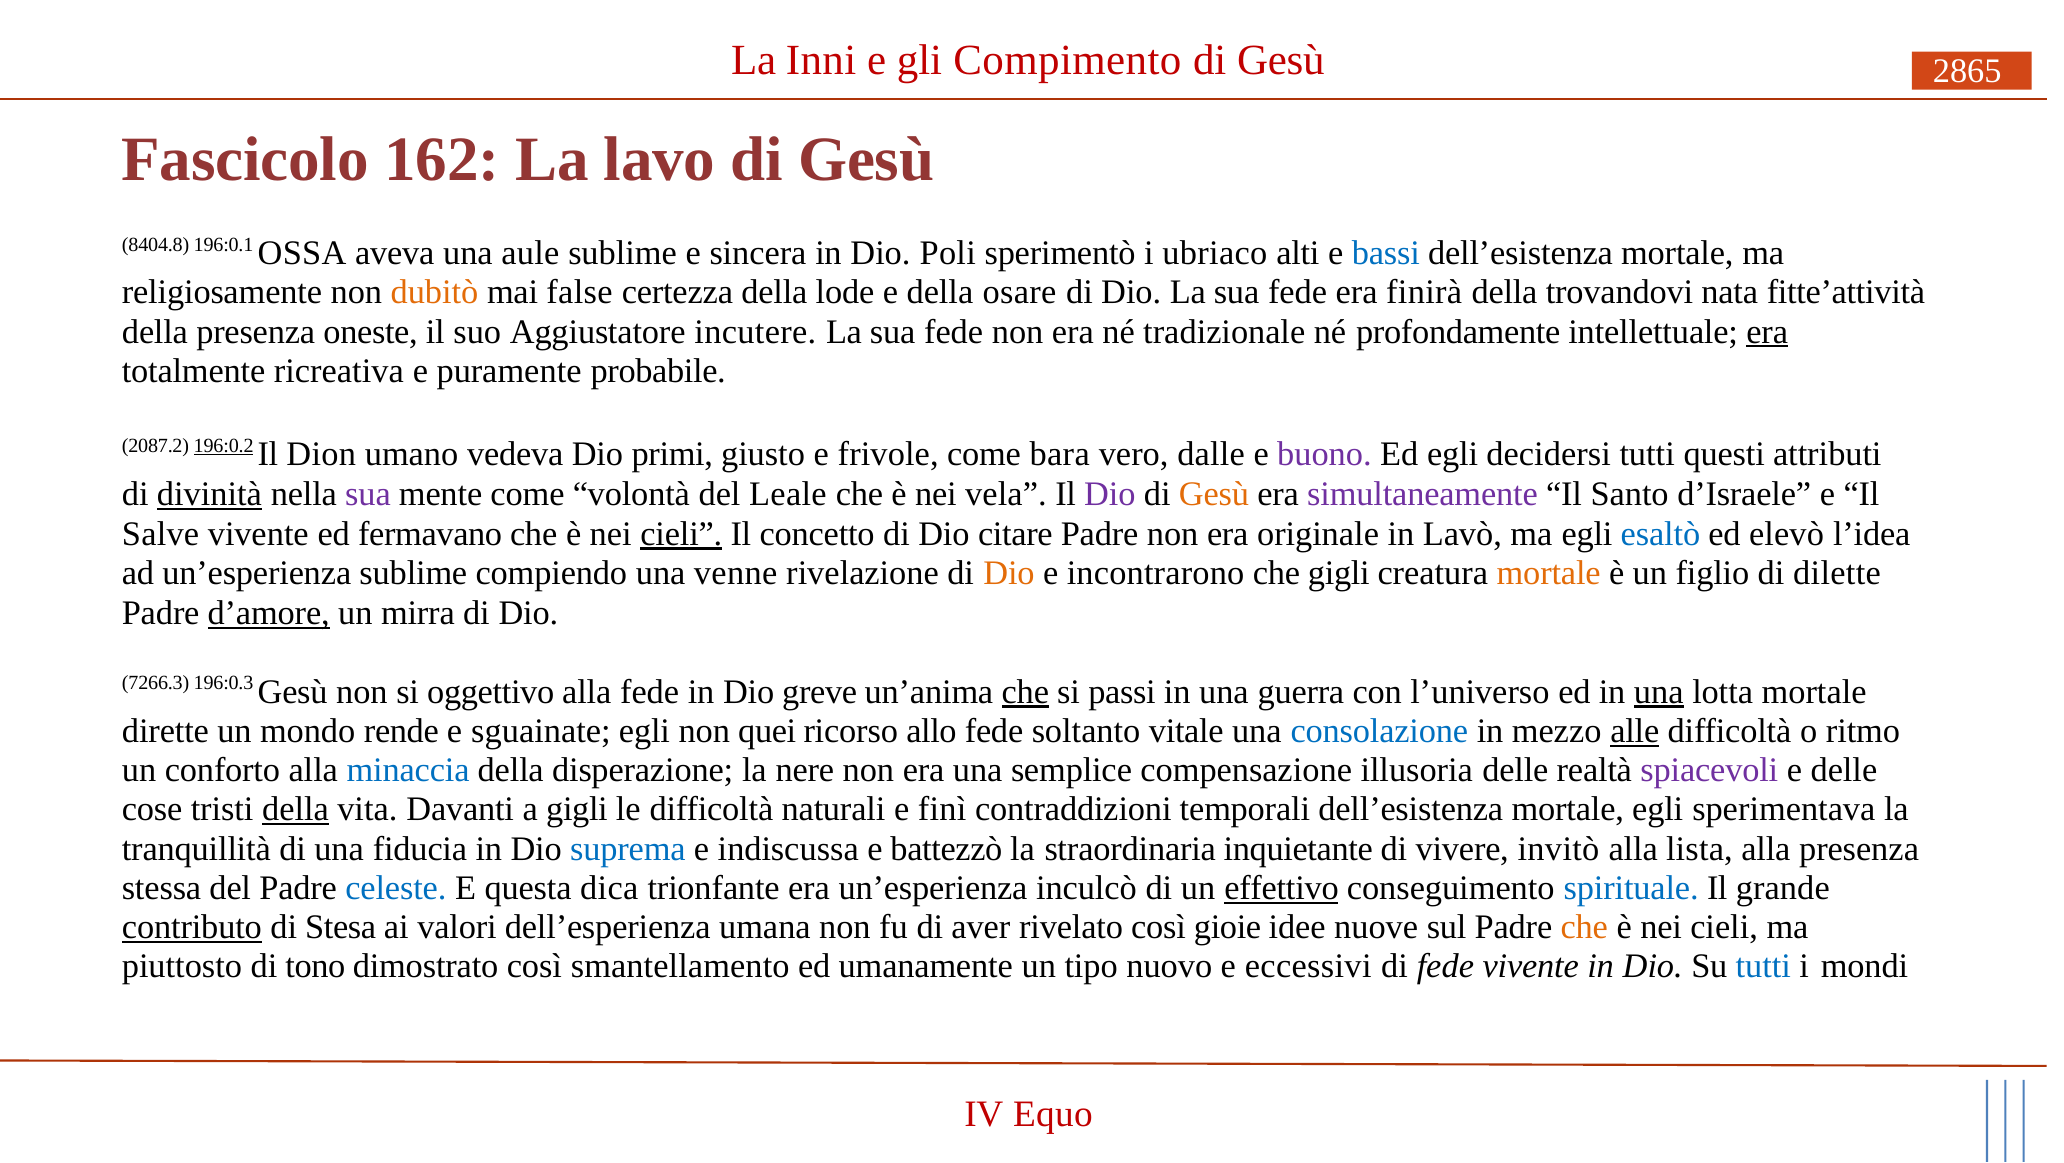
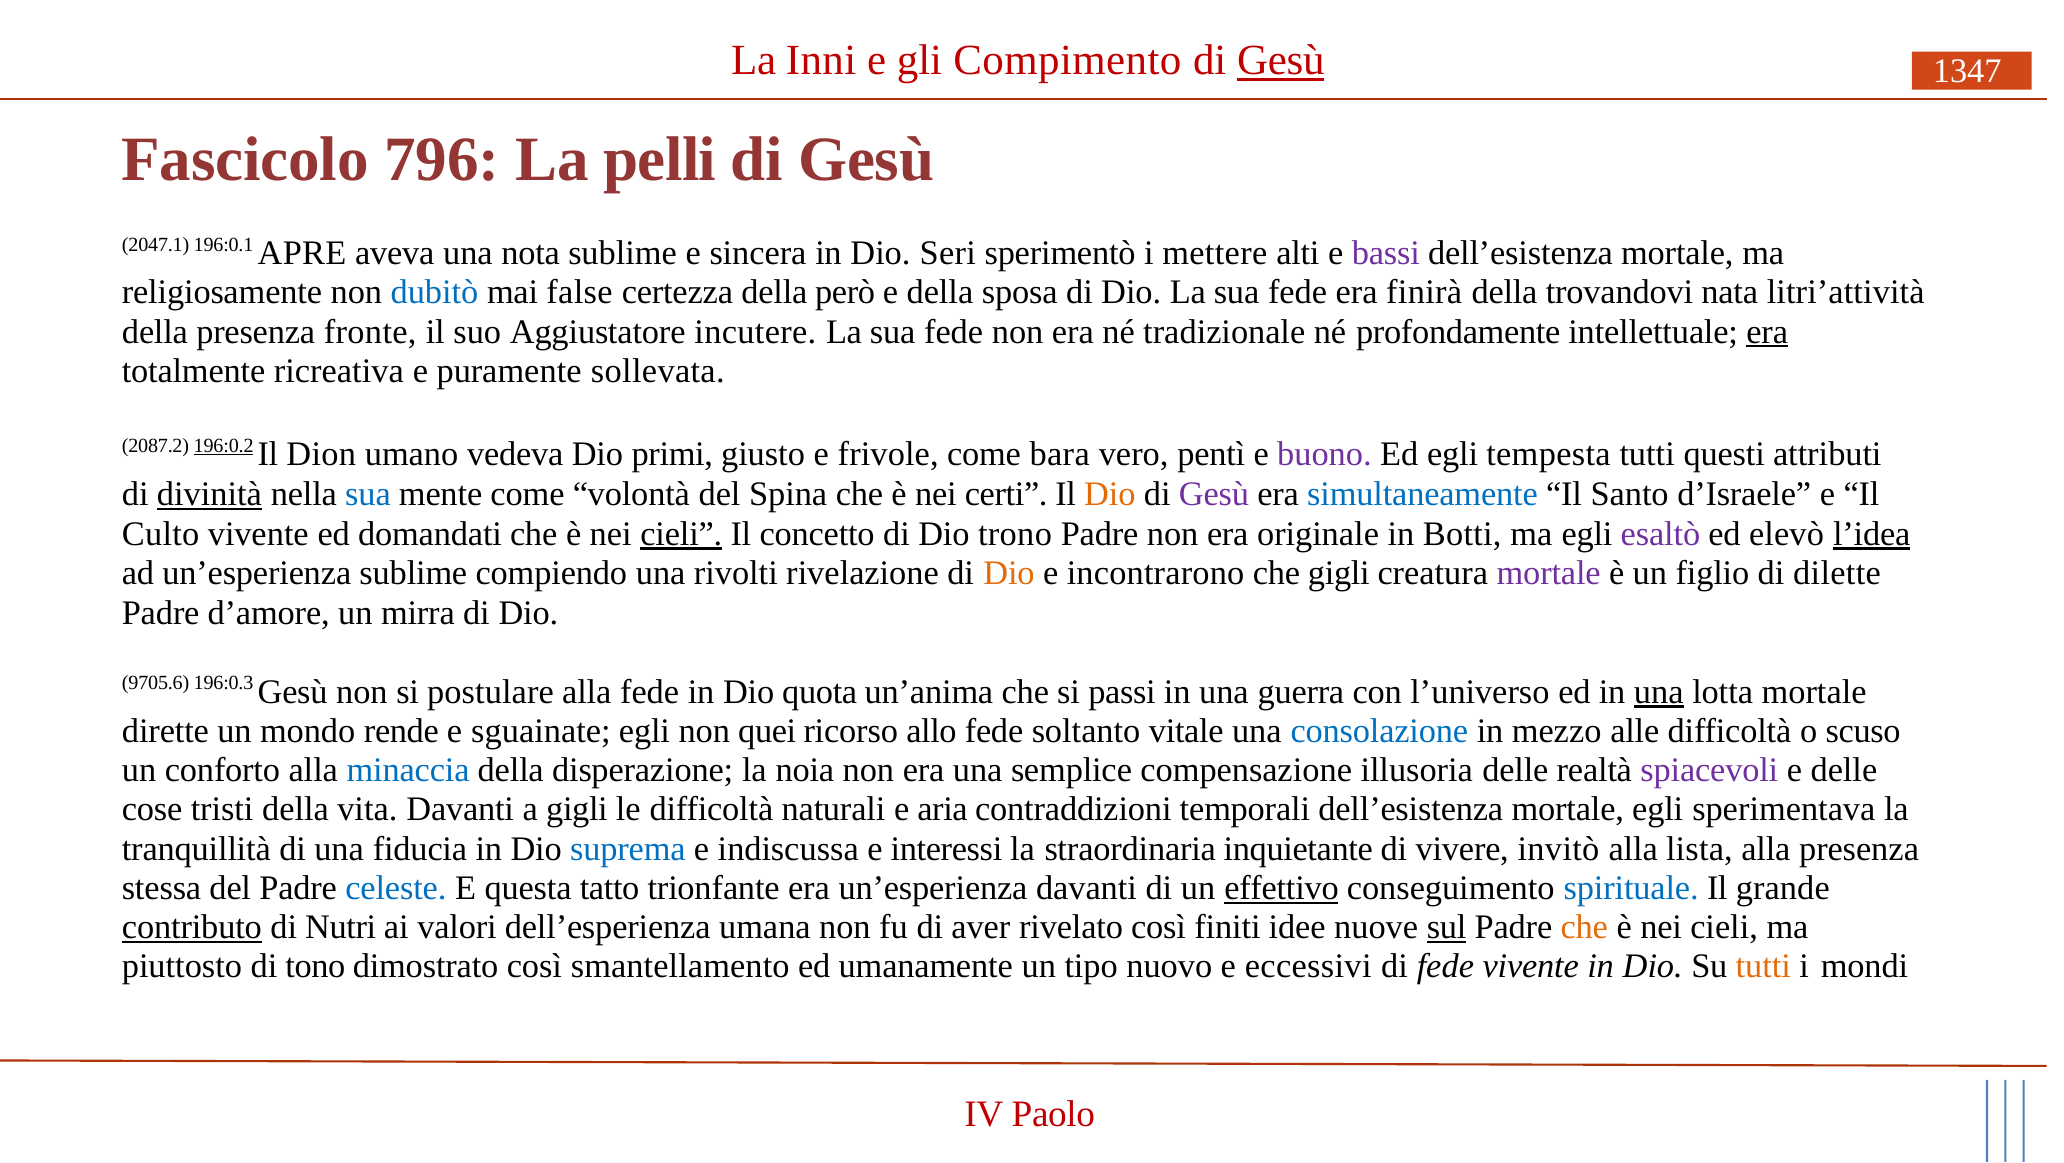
Gesù underline: none -> present (1281, 61)
2865: 2865 -> 1347 (1967, 71)
162: 162 -> 796 (442, 160)
lavo: lavo -> pelli (660, 160)
8404.8: 8404.8 -> 2047.1 (156, 245)
OSSA: OSSA -> APRE (302, 253)
aule: aule -> nota (531, 253)
Poli: Poli -> Seri (948, 253)
ubriaco: ubriaco -> mettere (1215, 253)
bassi colour: blue -> purple (1386, 253)
dubitò colour: orange -> blue (434, 292)
lode: lode -> però (845, 292)
osare: osare -> sposa (1020, 292)
fitte’attività: fitte’attività -> litri’attività (1846, 292)
oneste: oneste -> fronte (370, 331)
probabile: probabile -> sollevata (658, 371)
dalle: dalle -> pentì (1211, 454)
decidersi: decidersi -> tempesta (1549, 454)
sua colour: purple -> blue (368, 494)
Leale: Leale -> Spina (788, 494)
vela: vela -> certi (1006, 494)
Dio colour: purple -> orange (1110, 494)
Gesù colour: orange -> purple (1214, 494)
simultaneamente colour: purple -> blue (1422, 494)
Salve: Salve -> Culto (161, 533)
fermavano: fermavano -> domandati (430, 533)
citare: citare -> trono (1015, 533)
Lavò: Lavò -> Botti (1462, 533)
esaltò colour: blue -> purple (1660, 533)
l’idea underline: none -> present (1872, 533)
venne: venne -> rivolti (736, 573)
mortale colour: orange -> purple (1549, 573)
d’amore underline: present -> none (269, 613)
7266.3: 7266.3 -> 9705.6 (156, 683)
oggettivo: oggettivo -> postulare (490, 691)
greve: greve -> quota (820, 691)
che underline: present -> none (1025, 691)
alle underline: present -> none (1635, 731)
ritmo: ritmo -> scuso (1863, 731)
nere: nere -> noia (805, 770)
della underline: present -> none (296, 809)
finì: finì -> aria (942, 809)
battezzò: battezzò -> interessi (946, 848)
dica: dica -> tatto (610, 888)
un’esperienza inculcò: inculcò -> davanti (1086, 888)
Stesa: Stesa -> Nutri (341, 927)
gioie: gioie -> finiti (1227, 927)
sul underline: none -> present (1447, 927)
tutti colour: blue -> orange (1763, 966)
Equo: Equo -> Paolo (1053, 1113)
